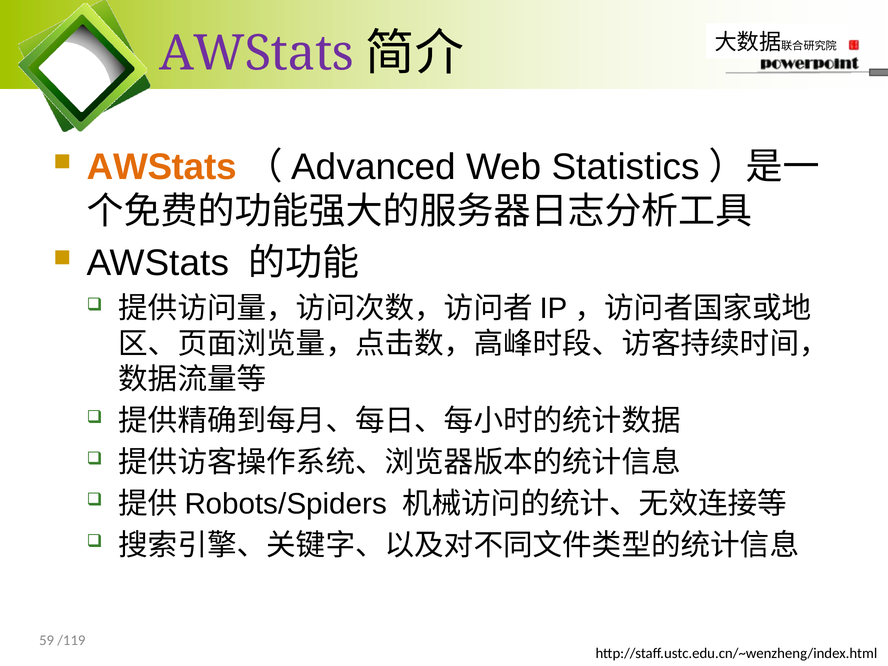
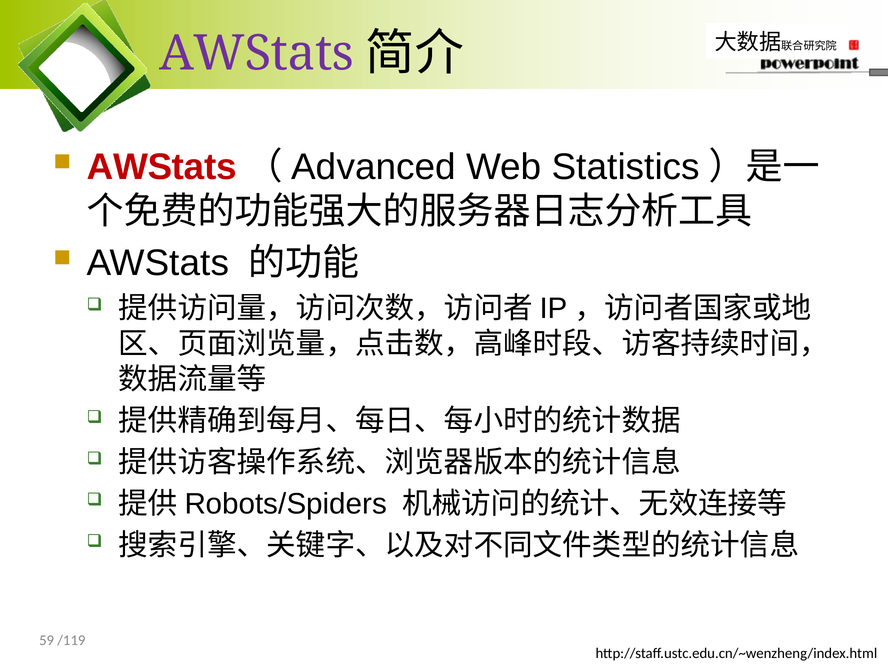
AWStats colour: orange -> red (162, 167)
